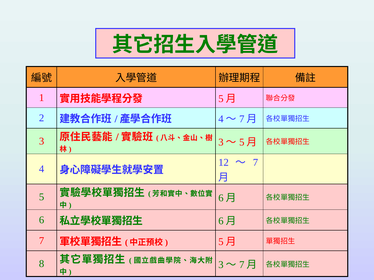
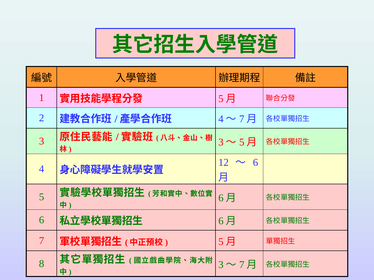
7: 7 -> 6 (255, 163)
